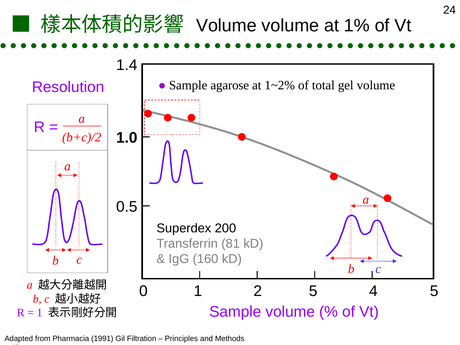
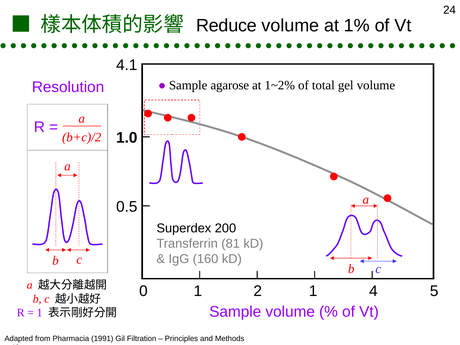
Volume: Volume -> Reduce (227, 26)
1.4: 1.4 -> 4.1 (127, 65)
2 5: 5 -> 1 (313, 291)
